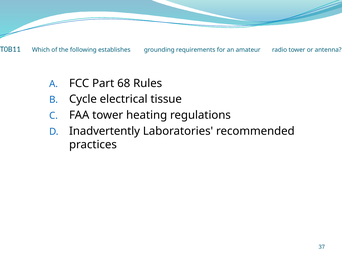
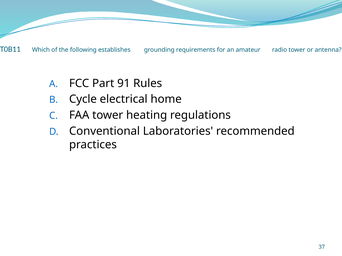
68: 68 -> 91 (124, 83)
tissue: tissue -> home (166, 99)
Inadvertently: Inadvertently -> Conventional (105, 131)
